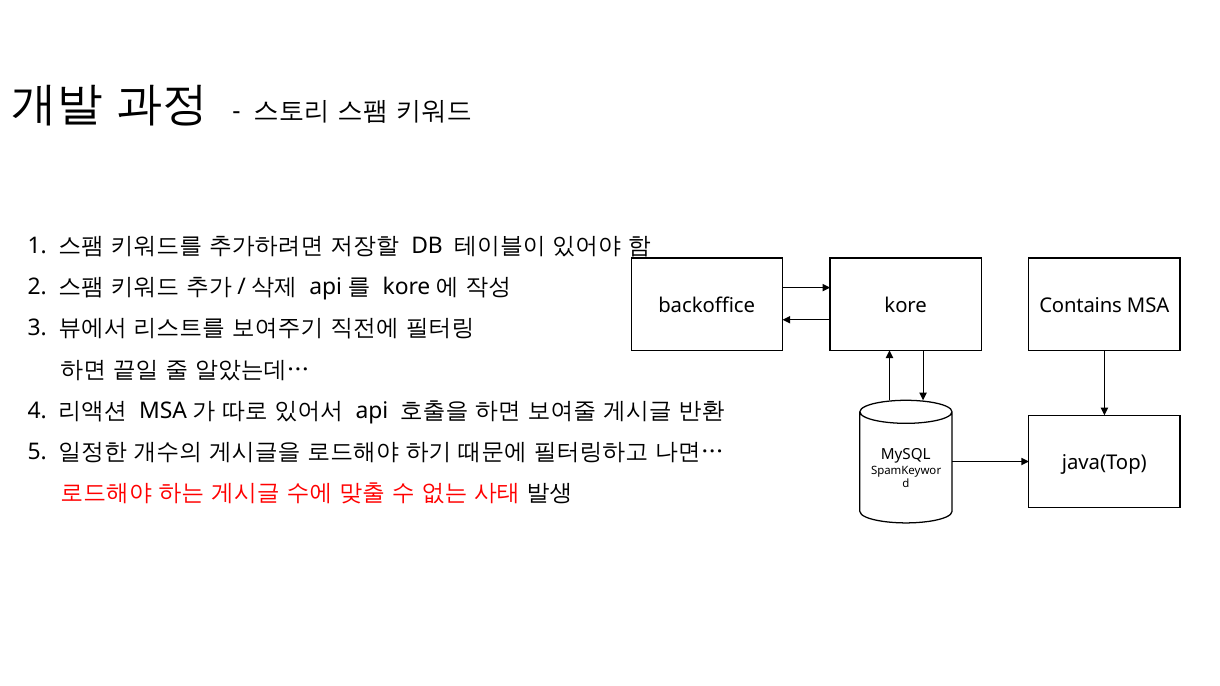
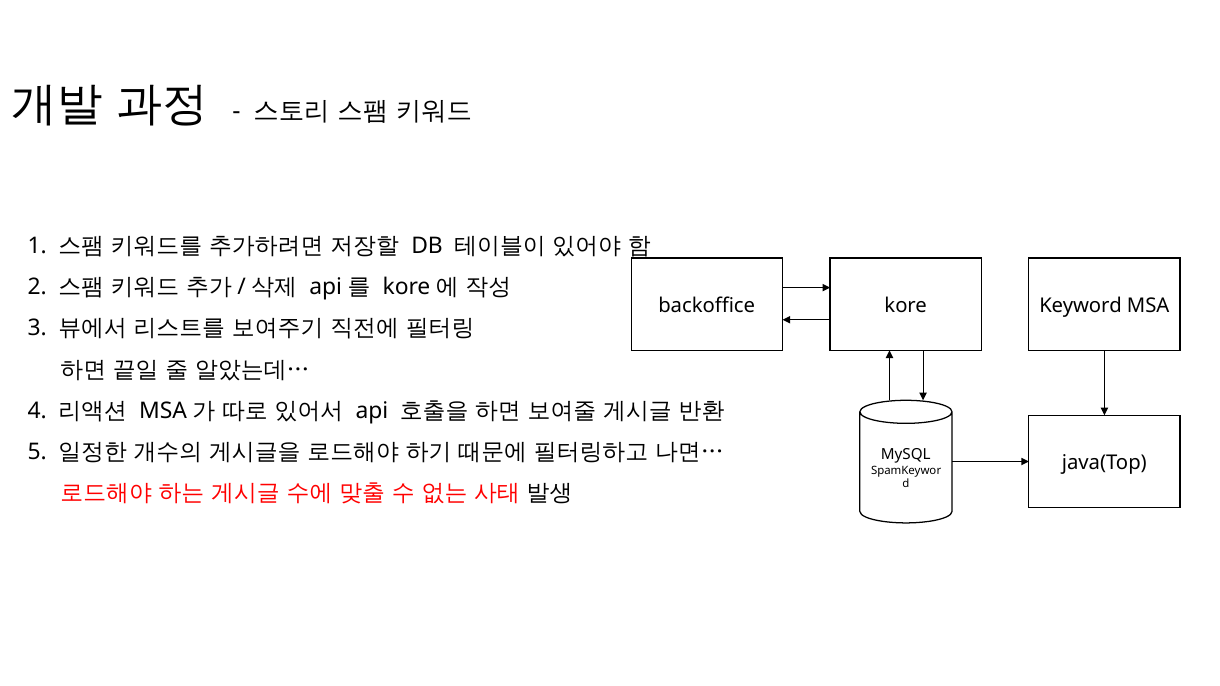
Contains: Contains -> Keyword (1081, 306)
